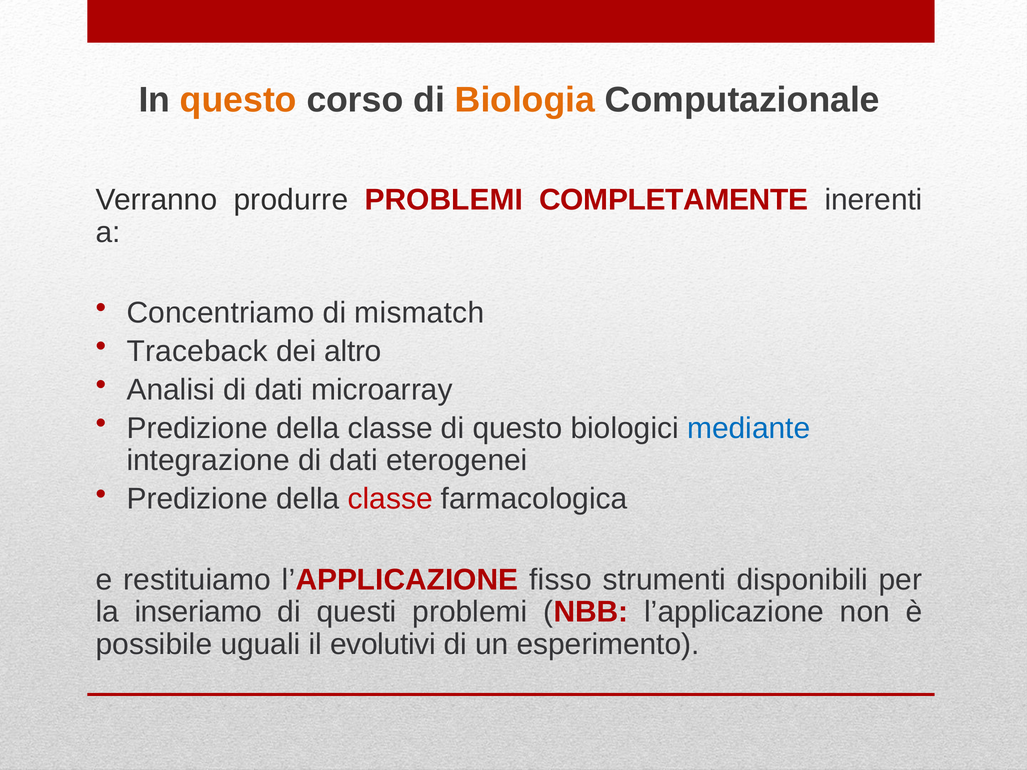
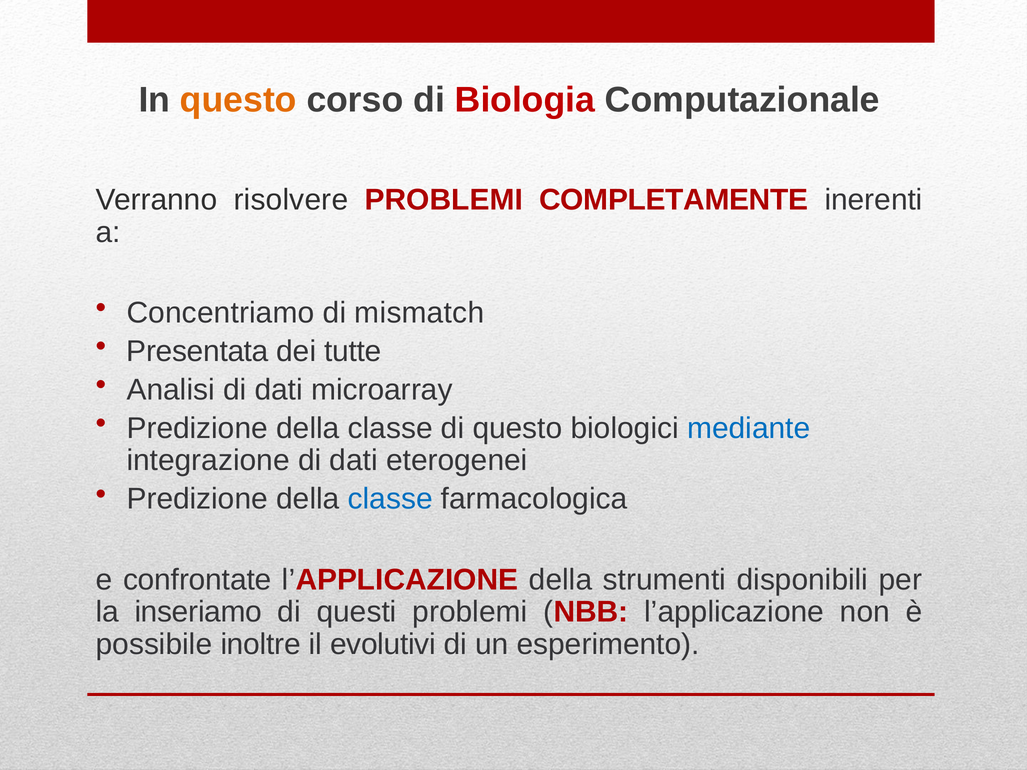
Biologia colour: orange -> red (525, 100)
produrre: produrre -> risolvere (291, 200)
Traceback: Traceback -> Presentata (197, 351)
altro: altro -> tutte (353, 351)
classe colour: red -> blue (390, 499)
restituiamo: restituiamo -> confrontate (197, 580)
l’APPLICAZIONE fisso: fisso -> della (561, 580)
uguali: uguali -> inoltre (261, 645)
